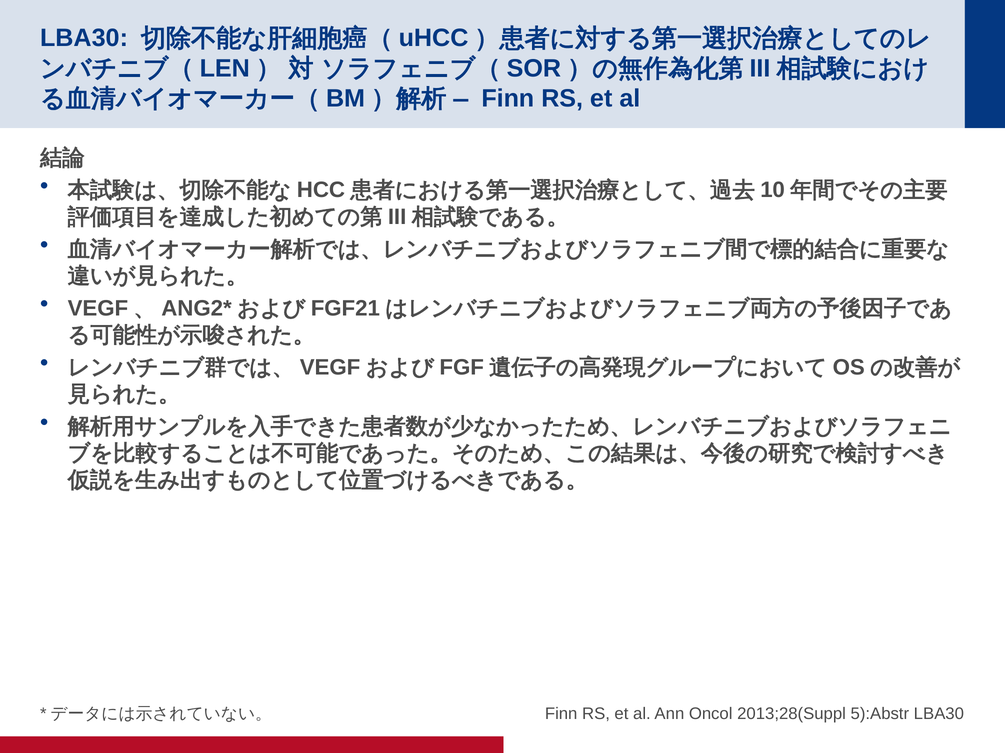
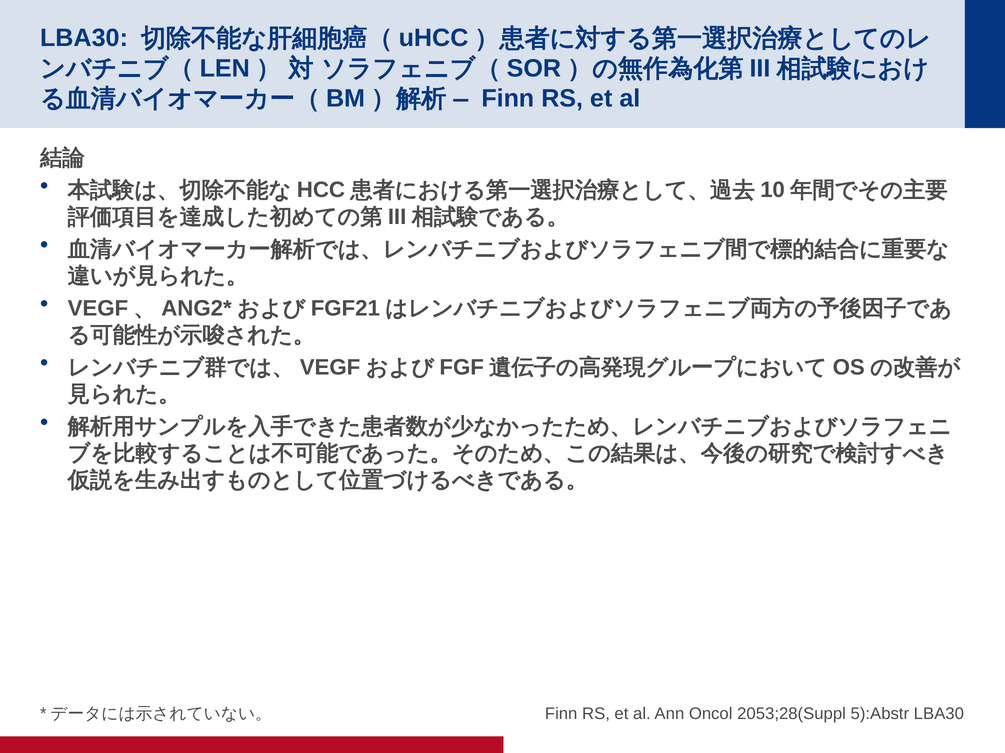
2013;28(Suppl: 2013;28(Suppl -> 2053;28(Suppl (792, 715)
